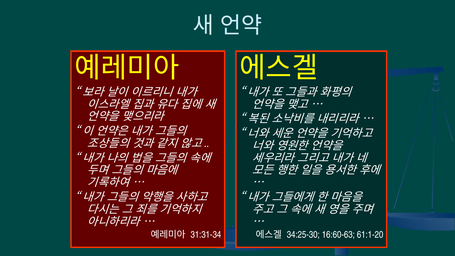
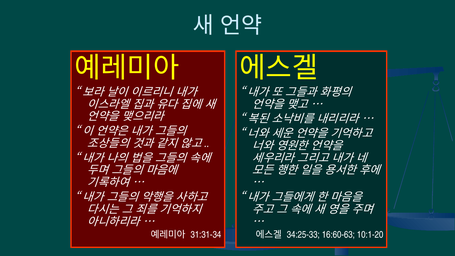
34:25-30: 34:25-30 -> 34:25-33 (303, 235)
61:1-20: 61:1-20 -> 10:1-20 (370, 235)
